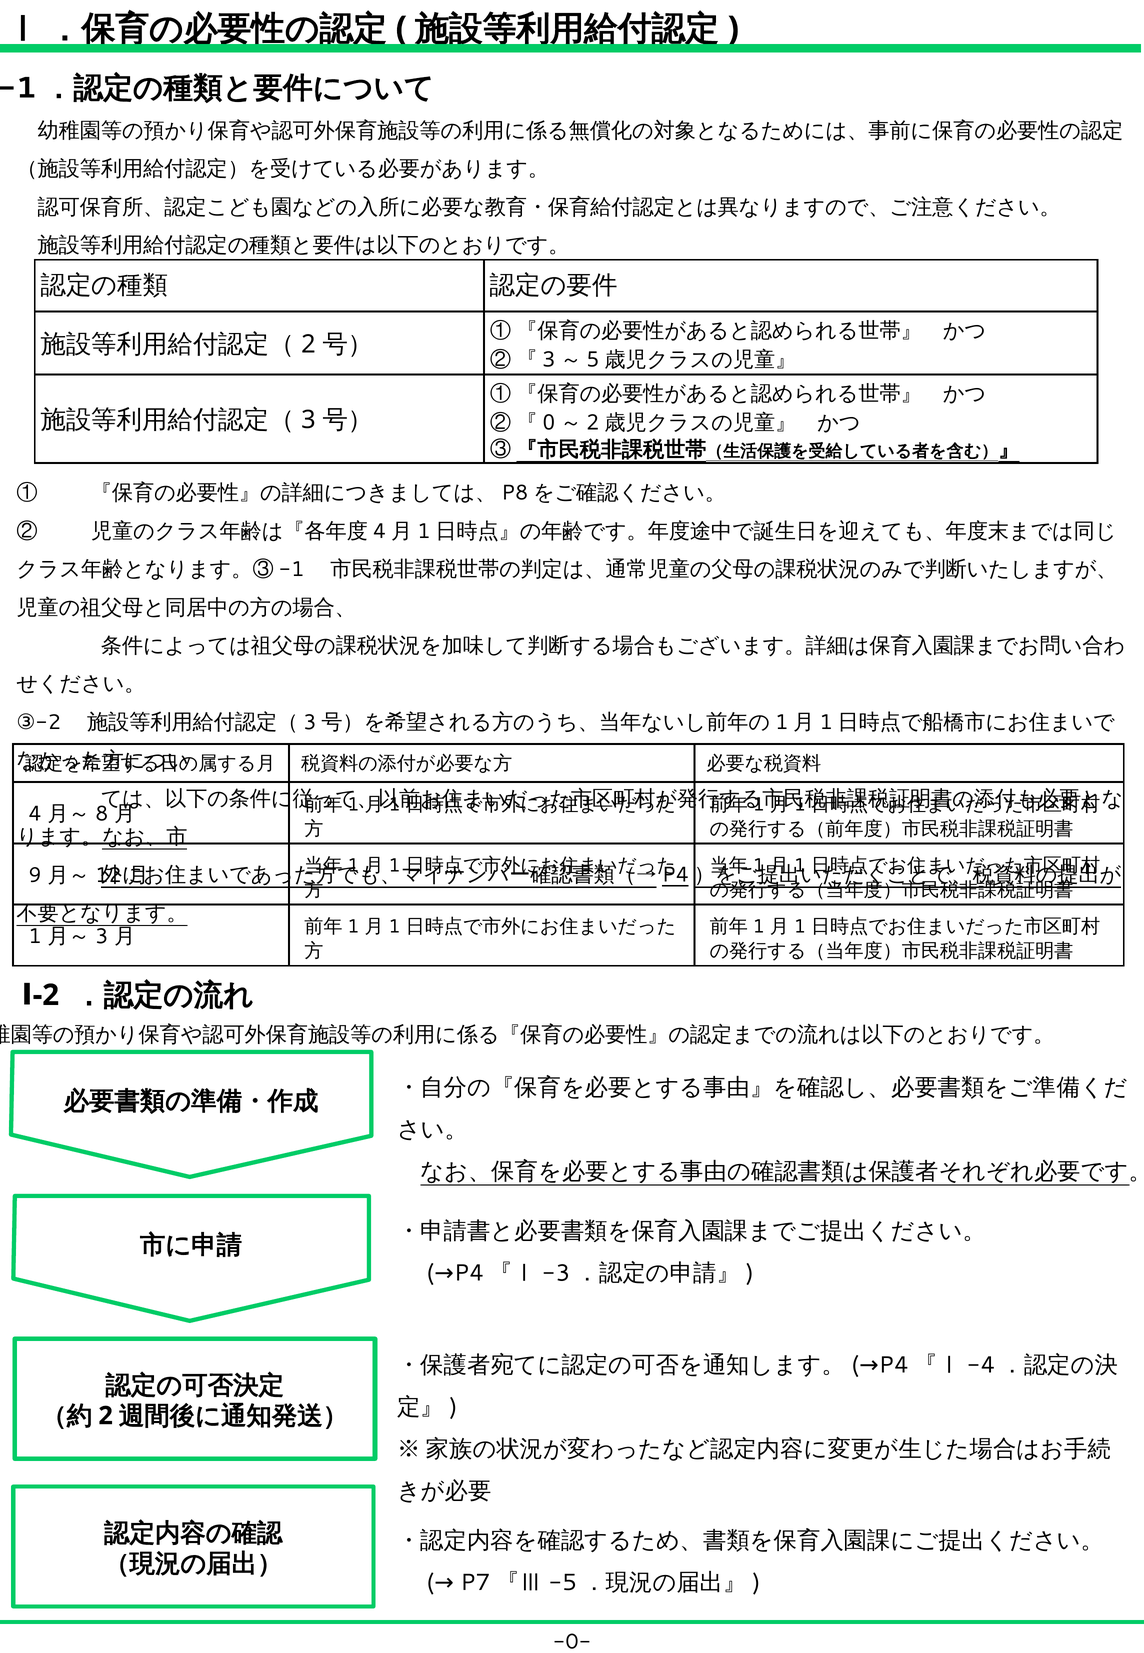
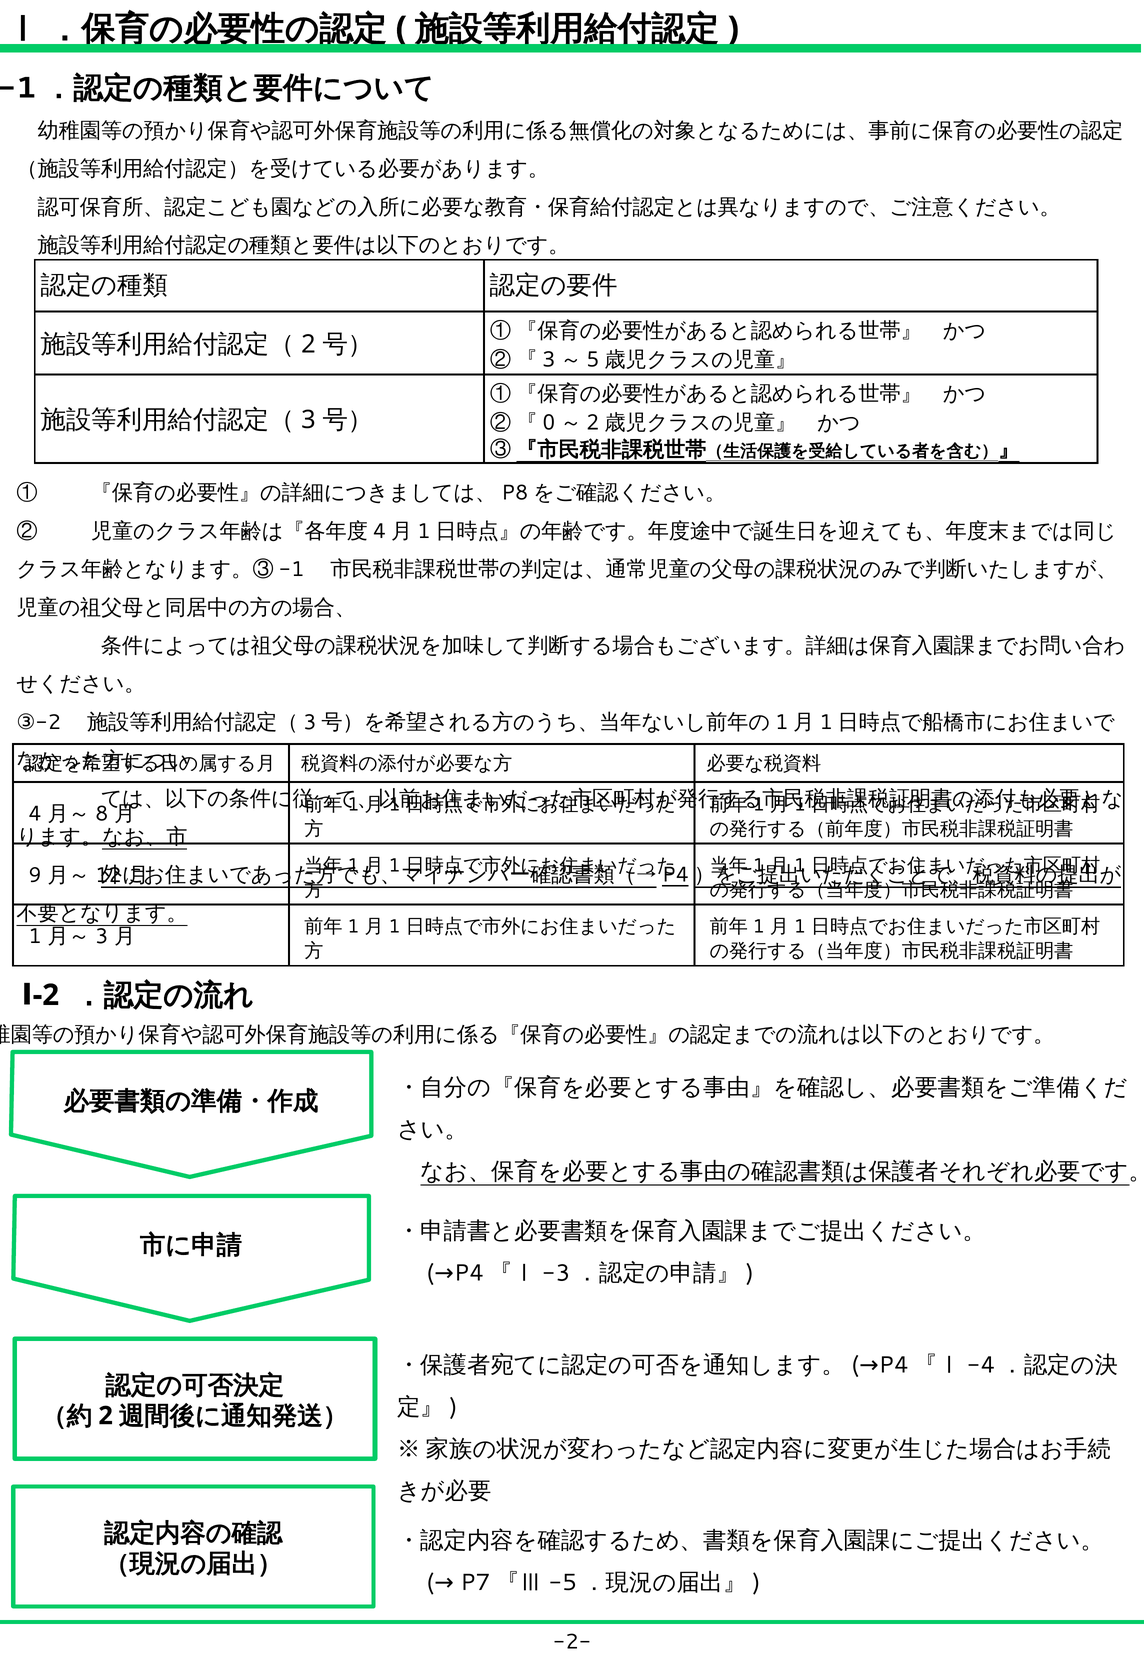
-0-: -0- -> -2- (572, 1641)
